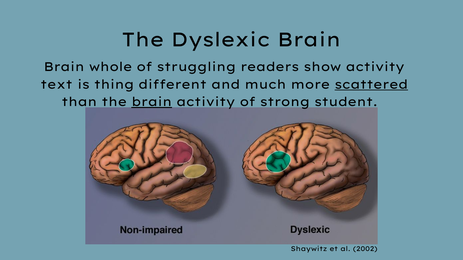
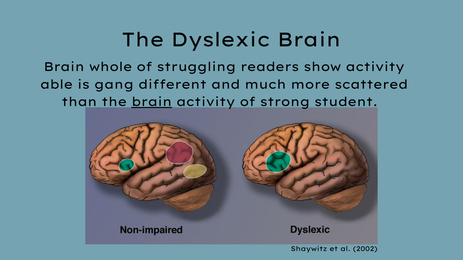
text: text -> able (57, 85)
thing: thing -> gang (114, 85)
scattered underline: present -> none (371, 85)
